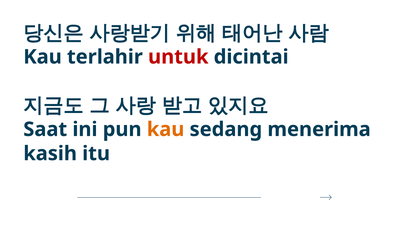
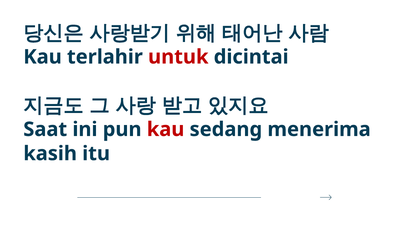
kau colour: orange -> red (166, 129)
